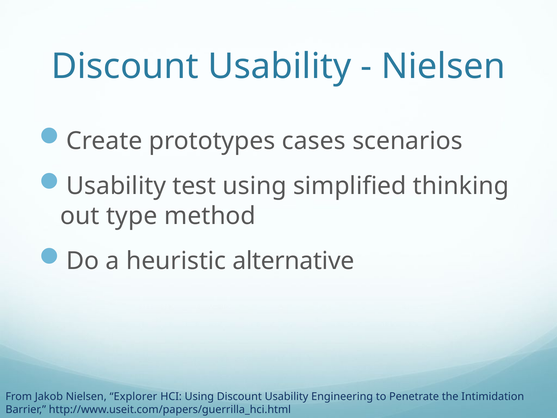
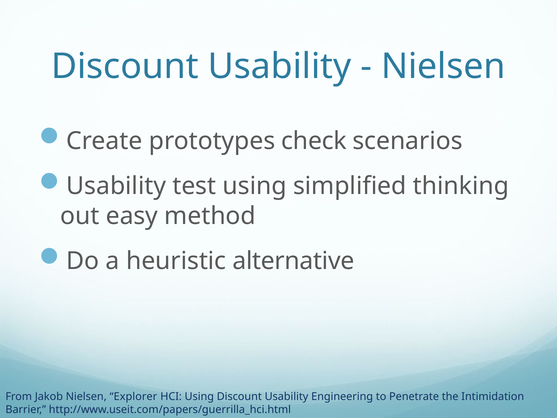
cases: cases -> check (314, 141)
type: type -> easy (132, 216)
